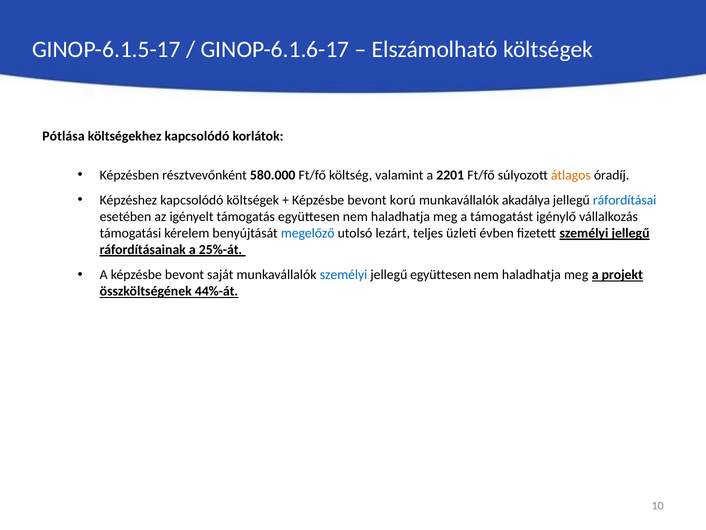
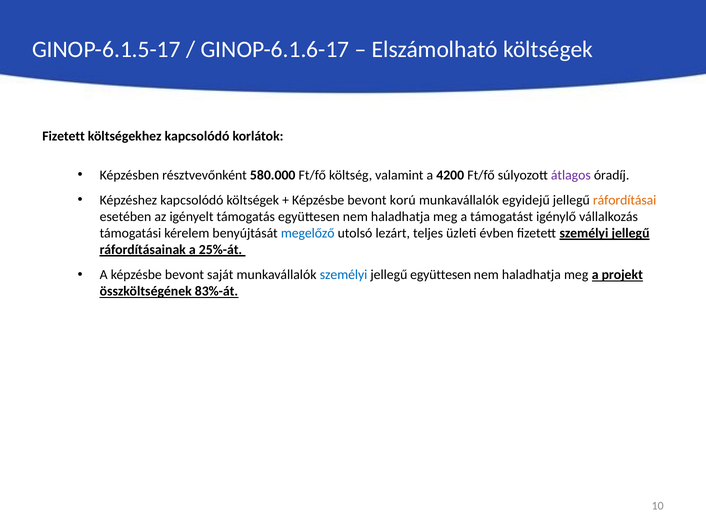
Pótlása: Pótlása -> Fizetett (64, 136)
2201: 2201 -> 4200 (450, 175)
átlagos colour: orange -> purple (571, 175)
akadálya: akadálya -> egyidejű (526, 200)
ráfordításai colour: blue -> orange (625, 200)
44%-át: 44%-át -> 83%-át (216, 291)
